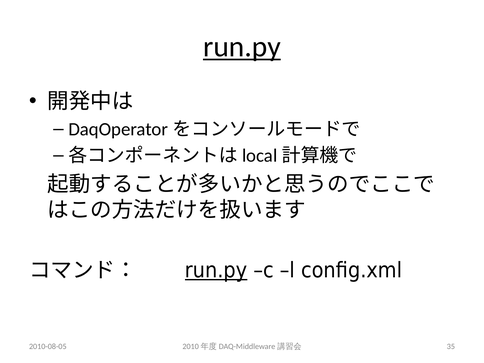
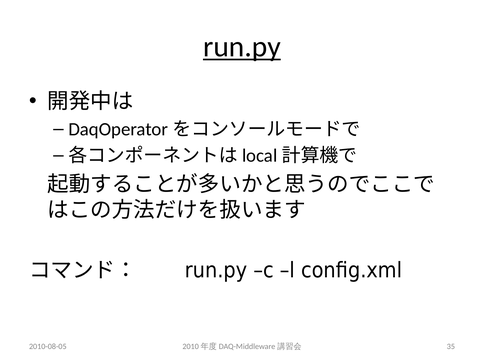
run.py underline: present -> none (216, 270)
